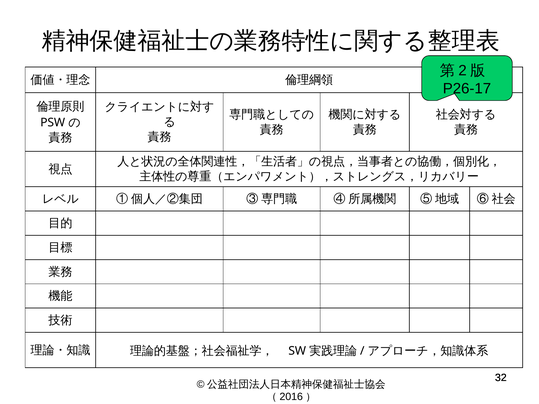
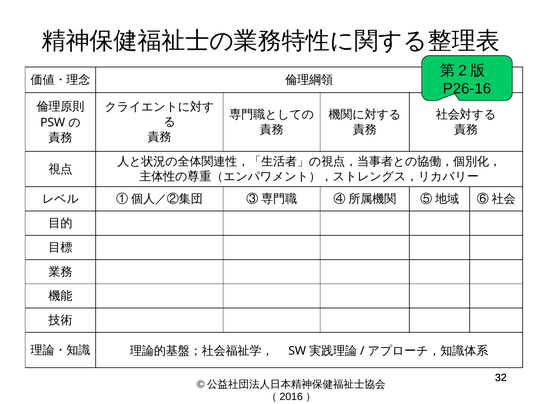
P26-17: P26-17 -> P26-16 (467, 89)
